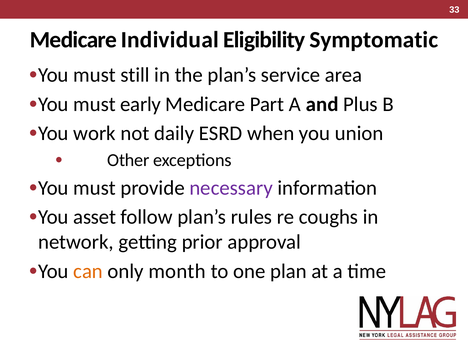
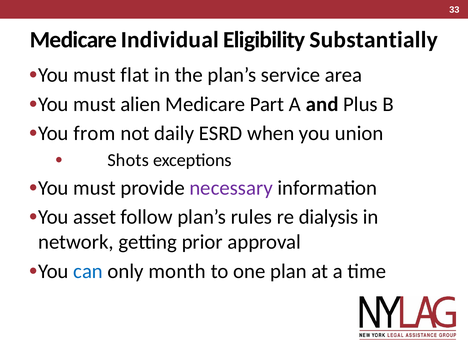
Symptomatic: Symptomatic -> Substantially (374, 40)
still: still -> flat (135, 75)
early: early -> alien (141, 104)
work: work -> from (94, 133)
Other: Other -> Shots (128, 160)
coughs: coughs -> dialysis (329, 217)
can colour: orange -> blue (88, 271)
